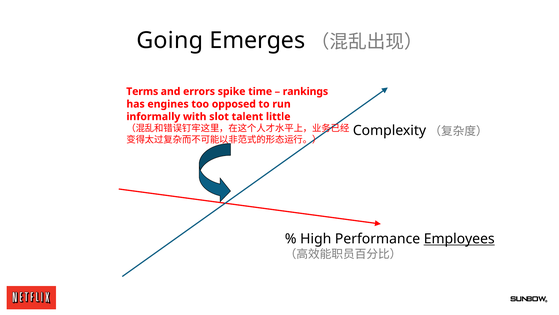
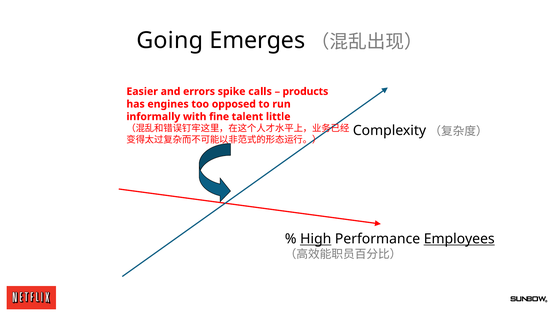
Terms: Terms -> Easier (142, 91)
time: time -> calls (260, 91)
rankings: rankings -> products (305, 91)
slot: slot -> fine (219, 116)
High underline: none -> present (316, 239)
